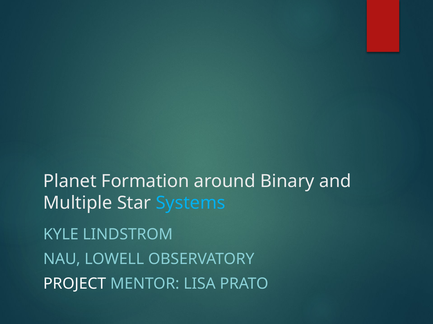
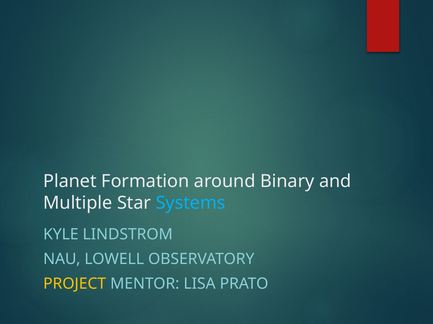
PROJECT colour: white -> yellow (75, 284)
